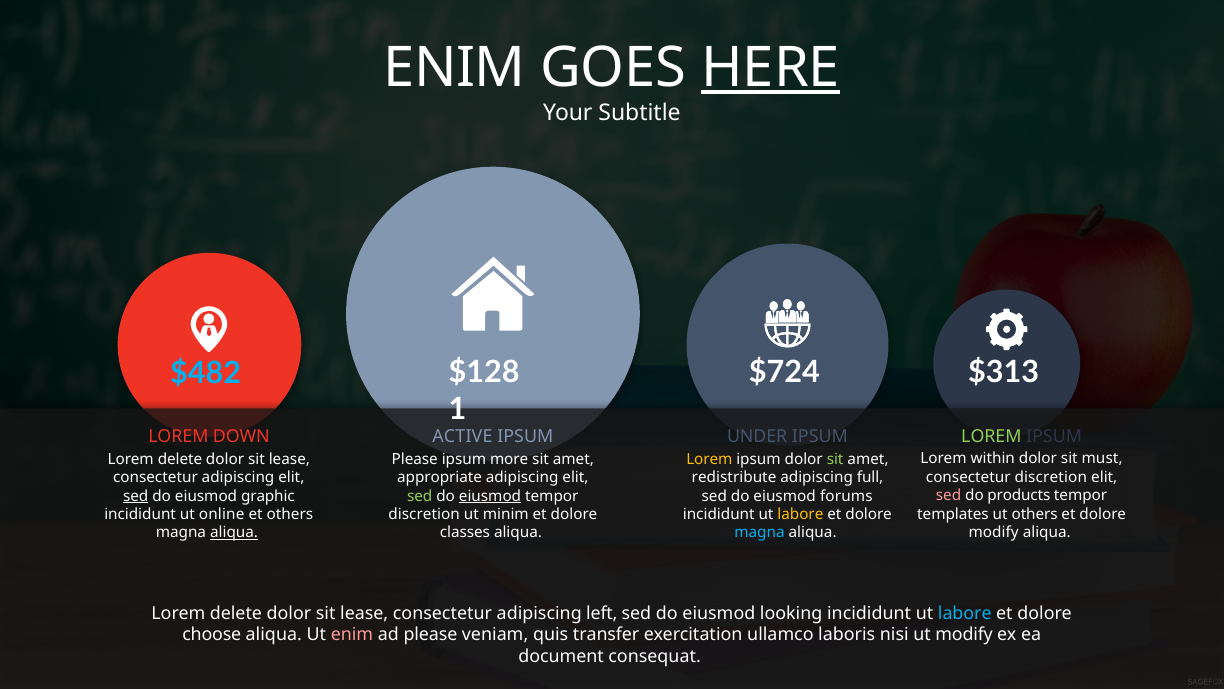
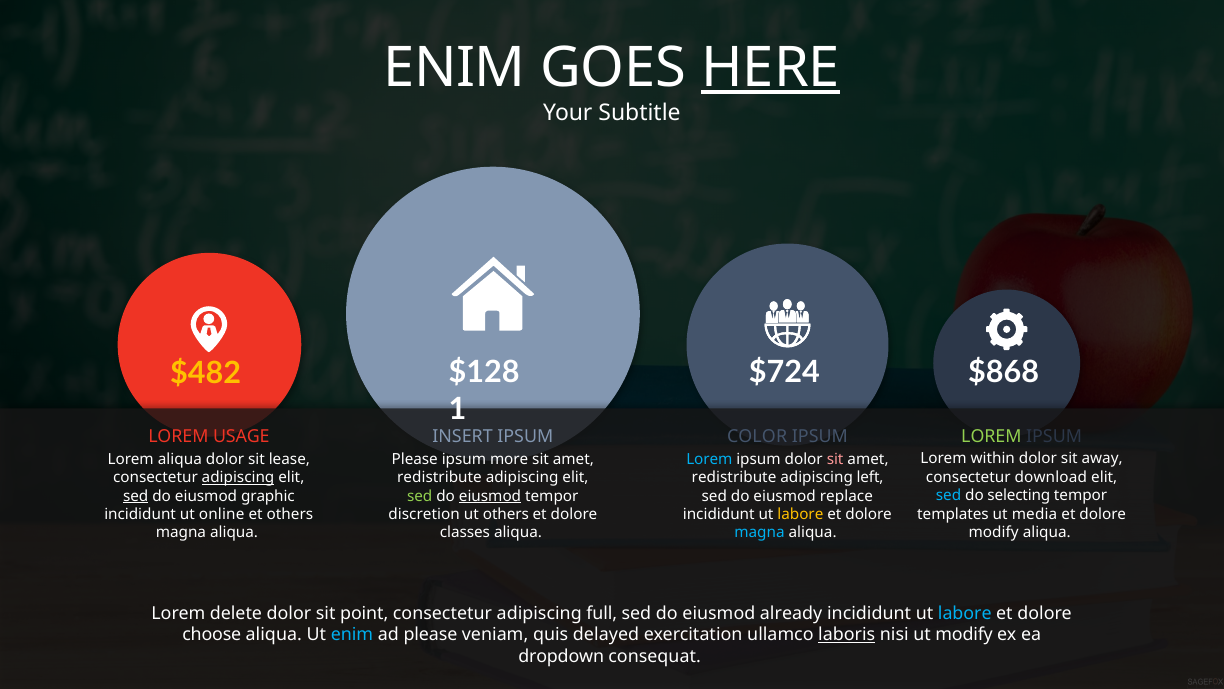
$313: $313 -> $868 (1004, 372)
$482 colour: light blue -> yellow (206, 374)
DOWN: DOWN -> USAGE (241, 436)
ACTIVE: ACTIVE -> INSERT (463, 436)
UNDER: UNDER -> COLOR (757, 436)
must: must -> away (1102, 459)
delete: delete -> aliqua (180, 459)
Lorem colour: yellow -> light blue (709, 459)
sit colour: light green -> pink (835, 459)
consectetur discretion: discretion -> download (1051, 477)
adipiscing underline: none -> present (238, 477)
appropriate: appropriate -> redistribute (439, 477)
full: full -> left (870, 477)
sed colour: pink -> light blue (949, 495)
products: products -> selecting (1019, 495)
forums: forums -> replace (846, 496)
ut others: others -> media (1035, 514)
ut minim: minim -> others (506, 514)
aliqua underline: present -> none (234, 533)
lease: lease -> point (364, 613)
left: left -> full (602, 613)
looking: looking -> already (791, 613)
enim colour: pink -> light blue (352, 634)
transfer: transfer -> delayed (606, 634)
laboris underline: none -> present (847, 634)
document: document -> dropdown (561, 656)
